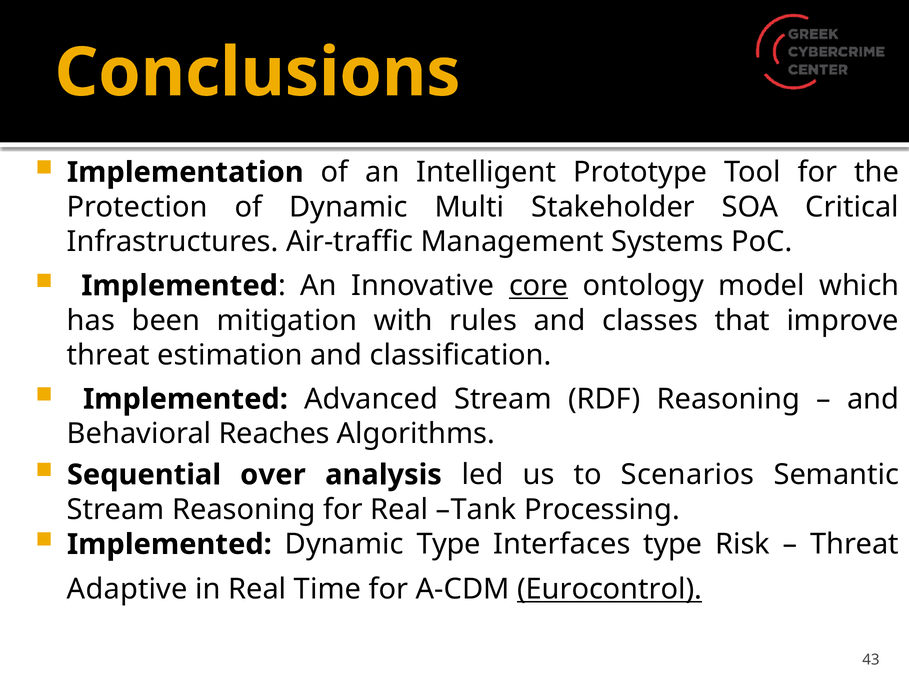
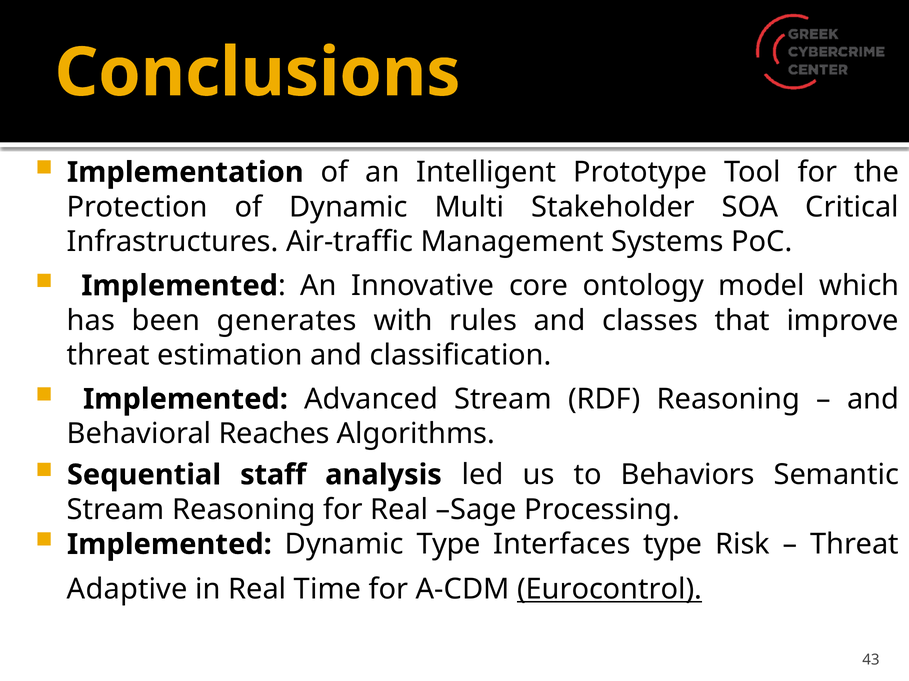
core underline: present -> none (539, 286)
mitigation: mitigation -> generates (287, 321)
over: over -> staff (273, 475)
Scenarios: Scenarios -> Behaviors (688, 475)
Tank: Tank -> Sage (476, 510)
